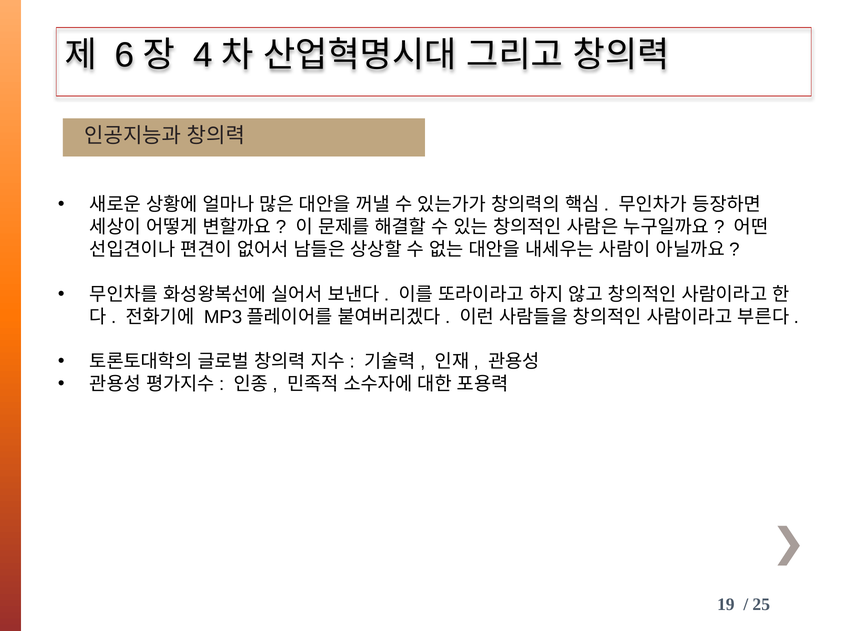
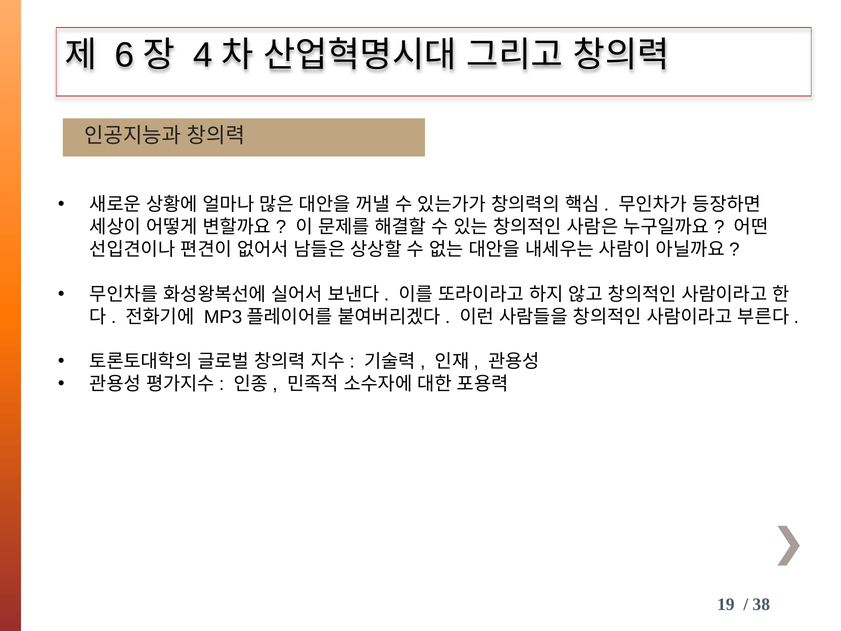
25: 25 -> 38 (761, 604)
